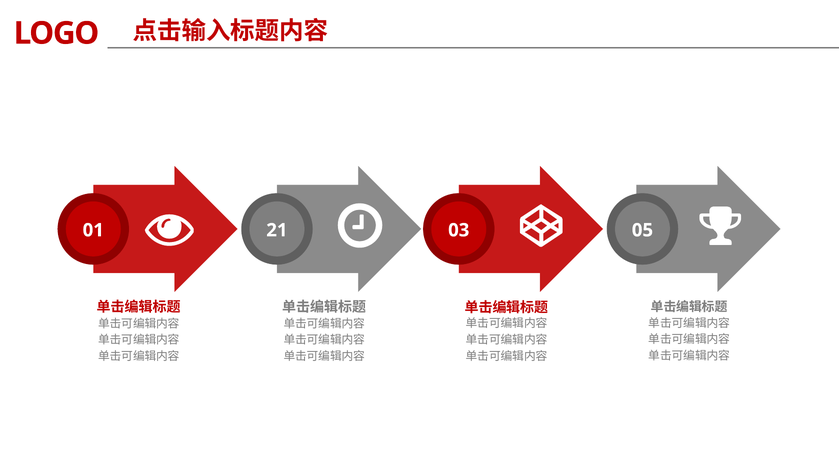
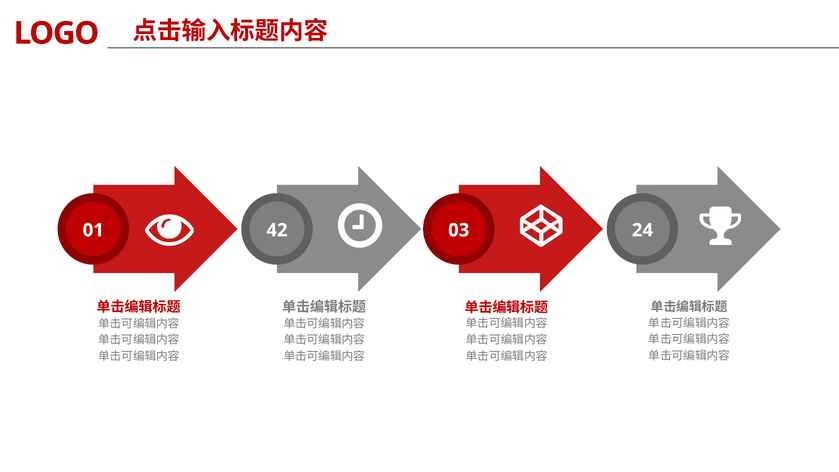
21: 21 -> 42 (277, 230)
05: 05 -> 24 (642, 230)
